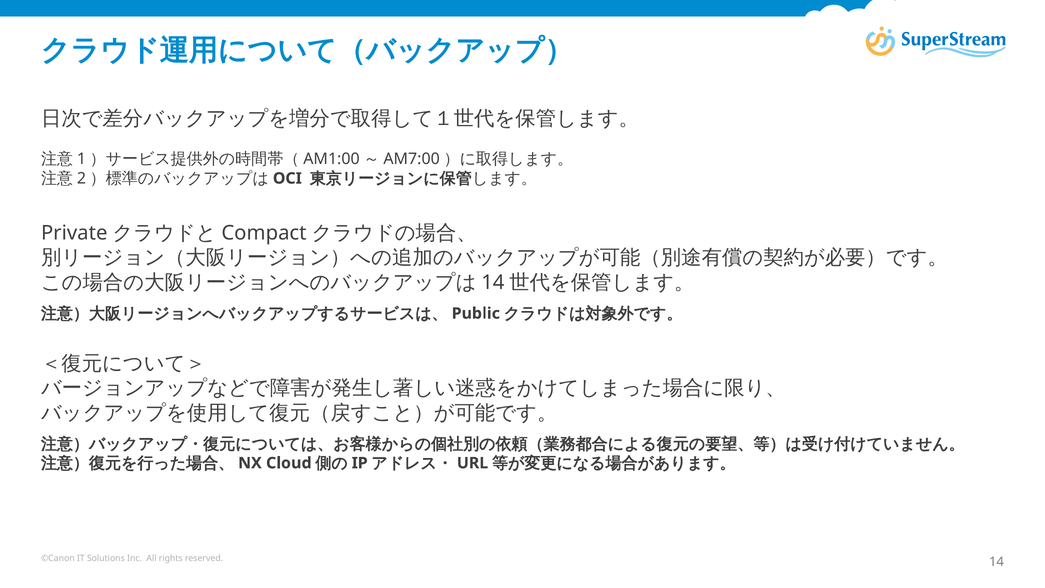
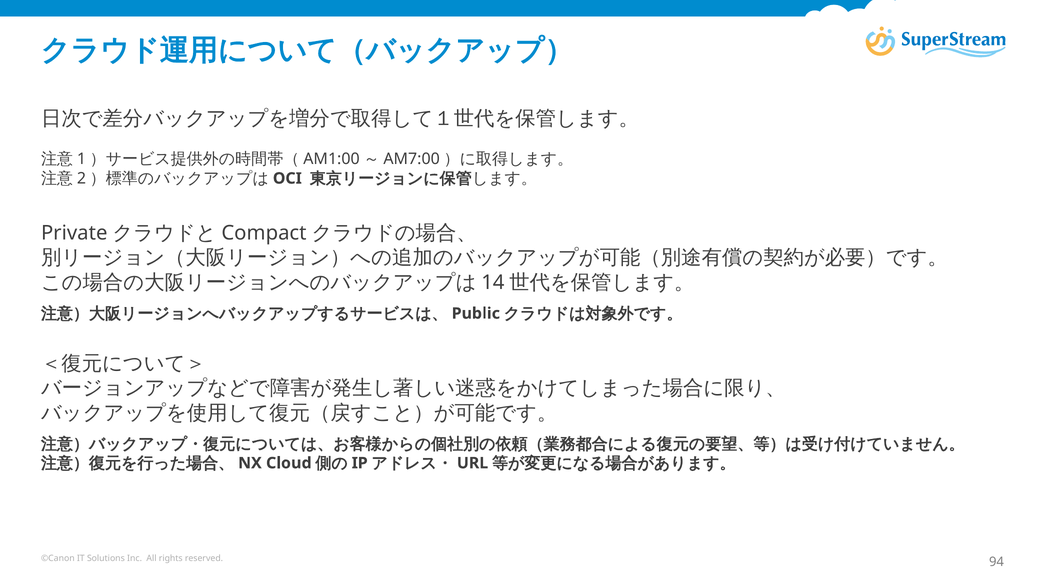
14: 14 -> 94 (996, 562)
